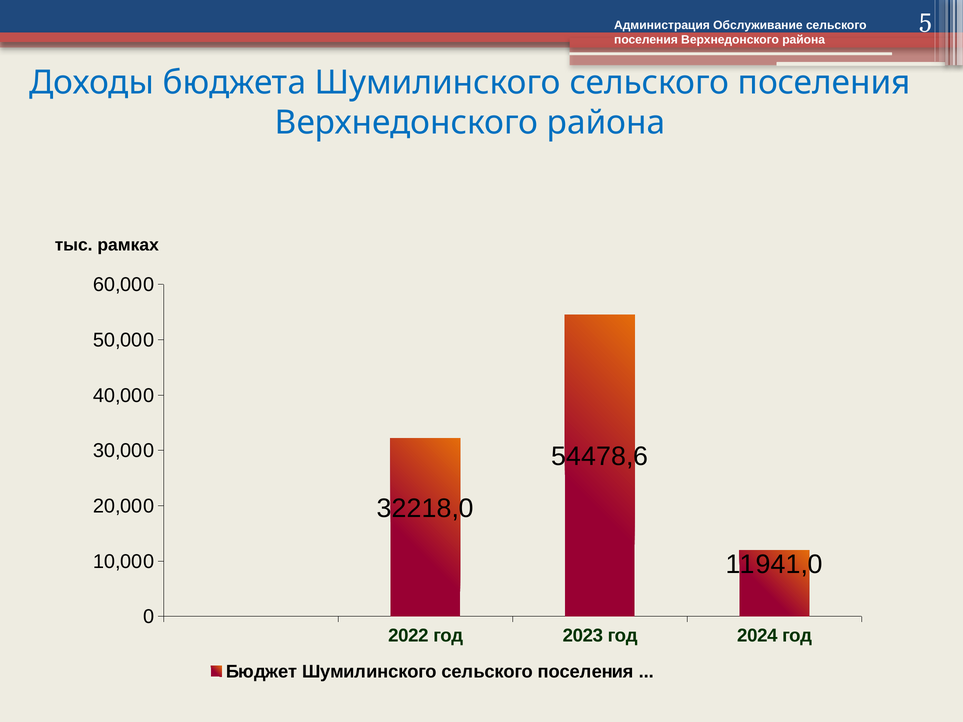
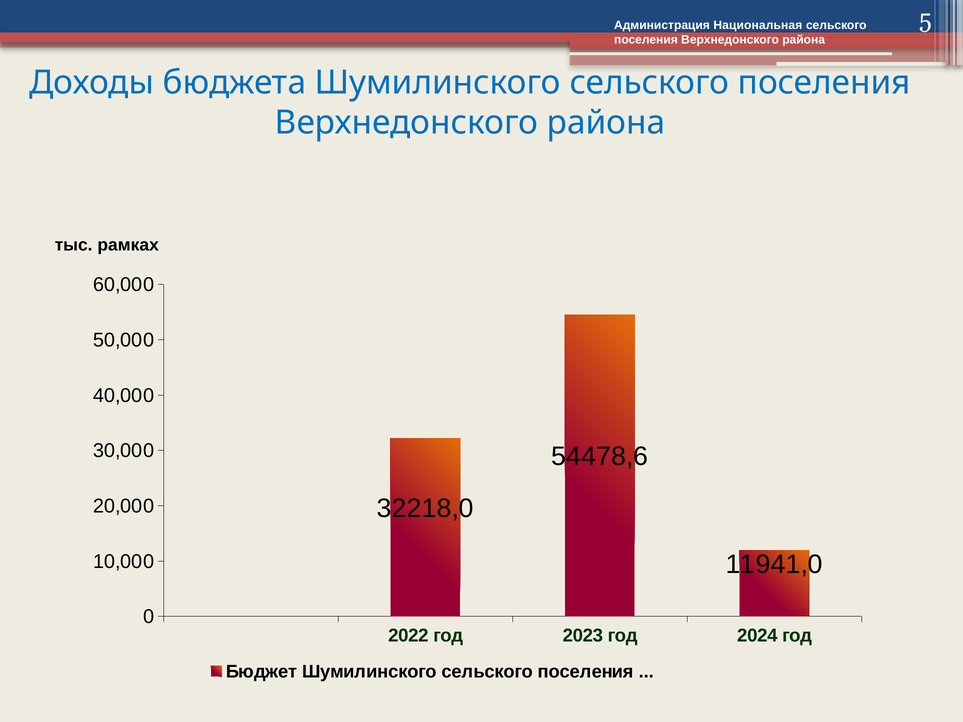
Обслуживание: Обслуживание -> Национальная (758, 25)
